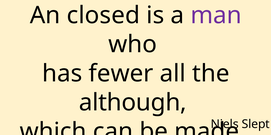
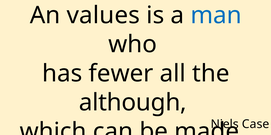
closed: closed -> values (103, 15)
man colour: purple -> blue (216, 15)
Slept: Slept -> Case (256, 125)
